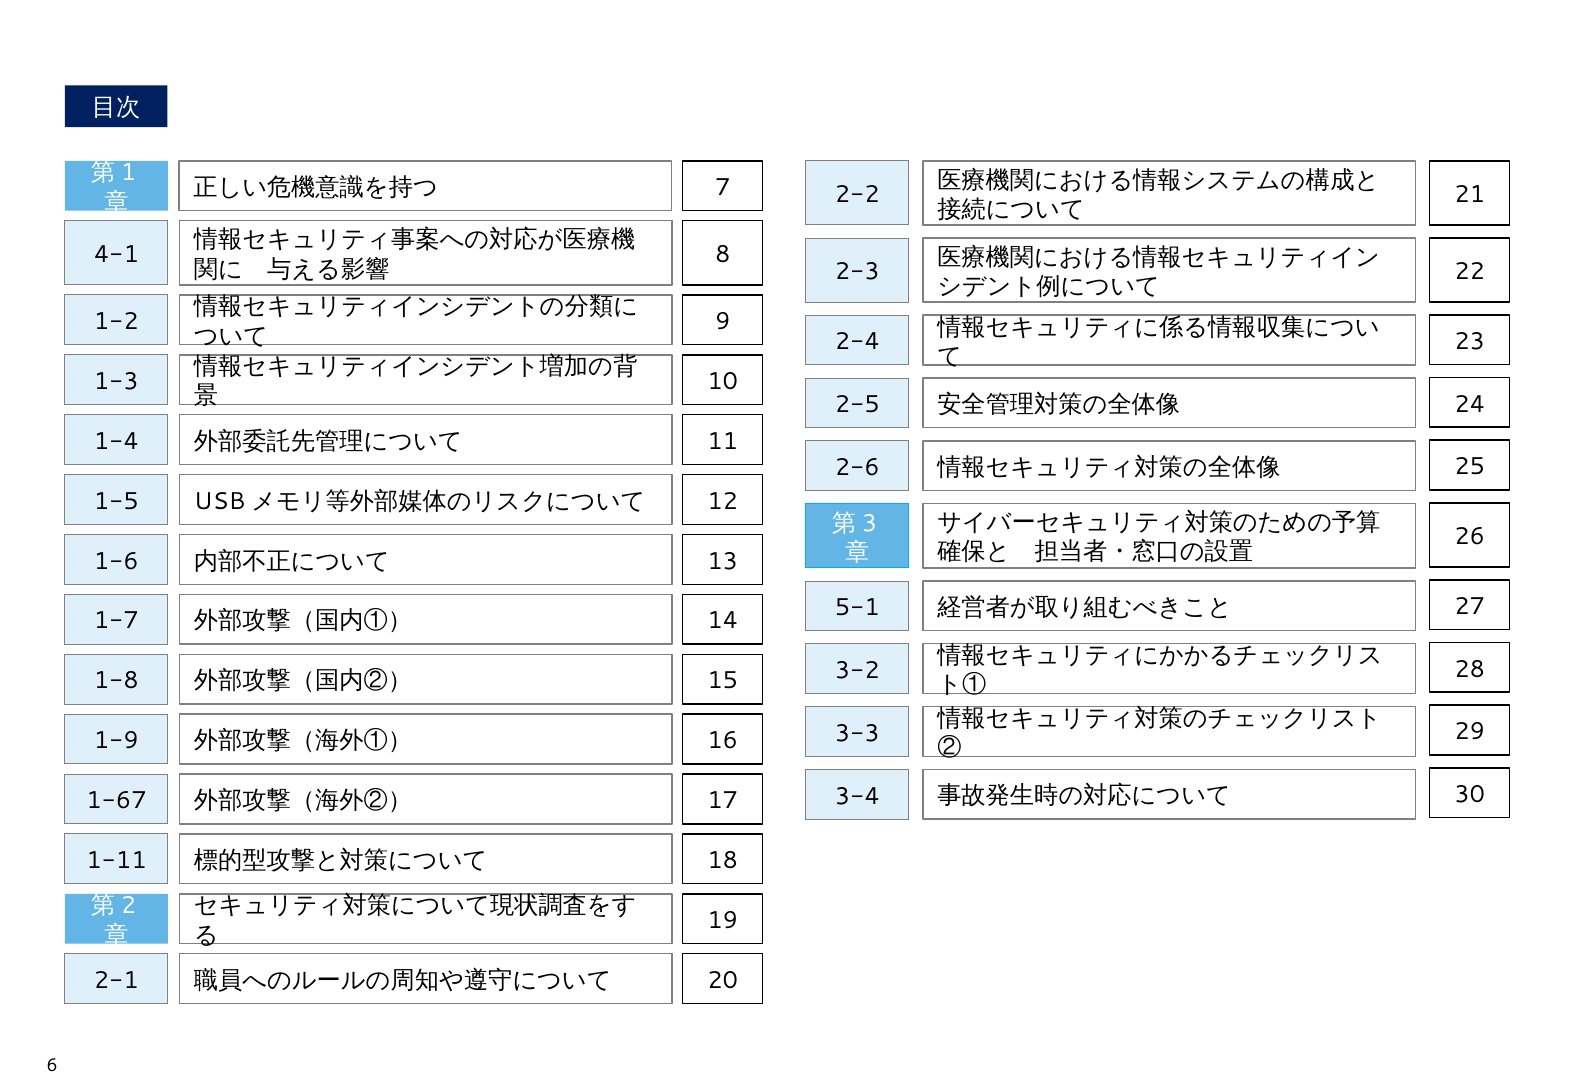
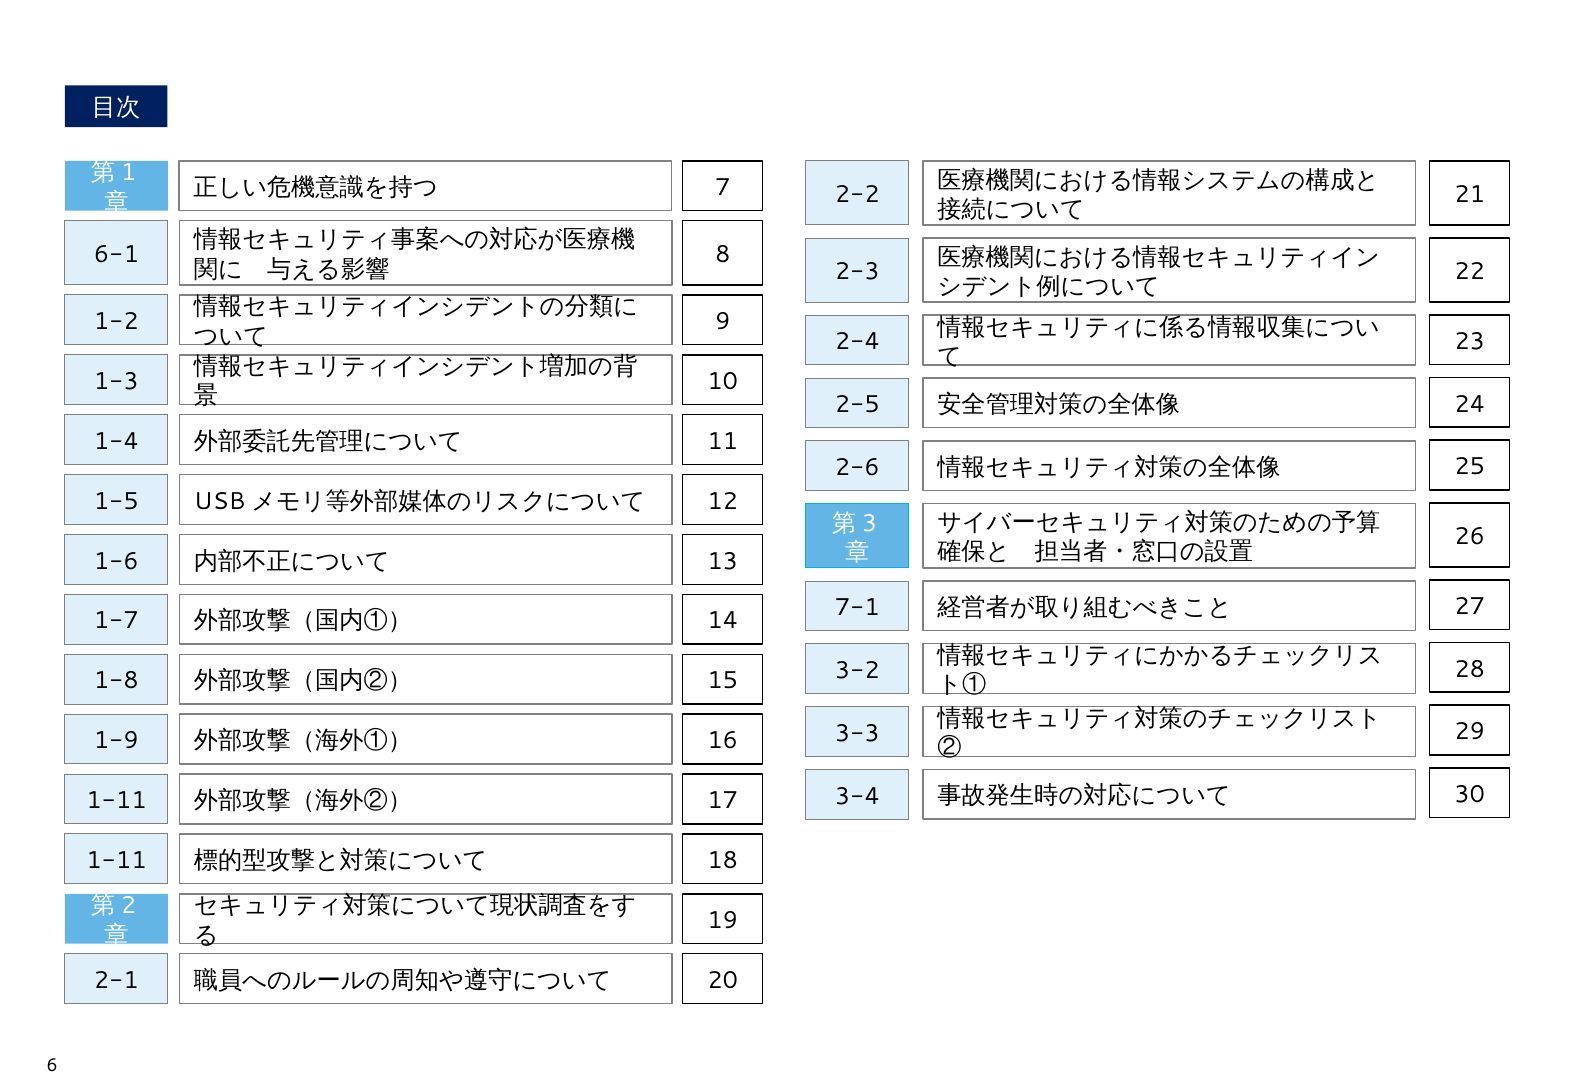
4-1: 4-1 -> 6-1 (116, 254)
5-1: 5-1 -> 7-1 (857, 608)
1-67: 1-67 -> 1-11 (116, 801)
